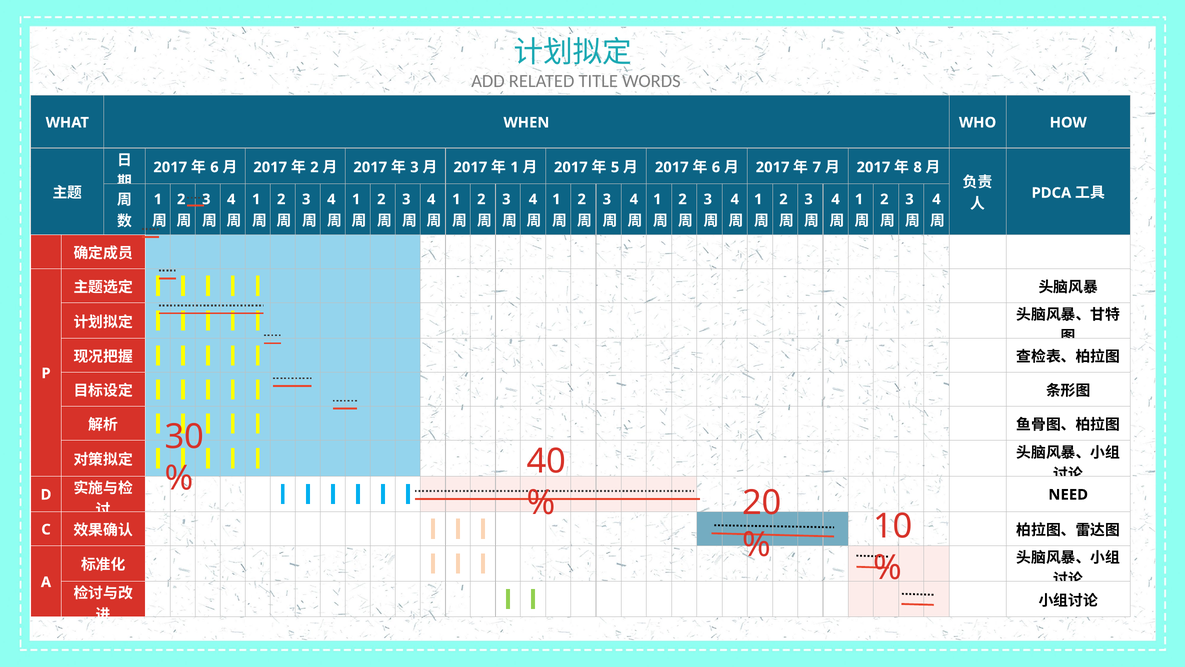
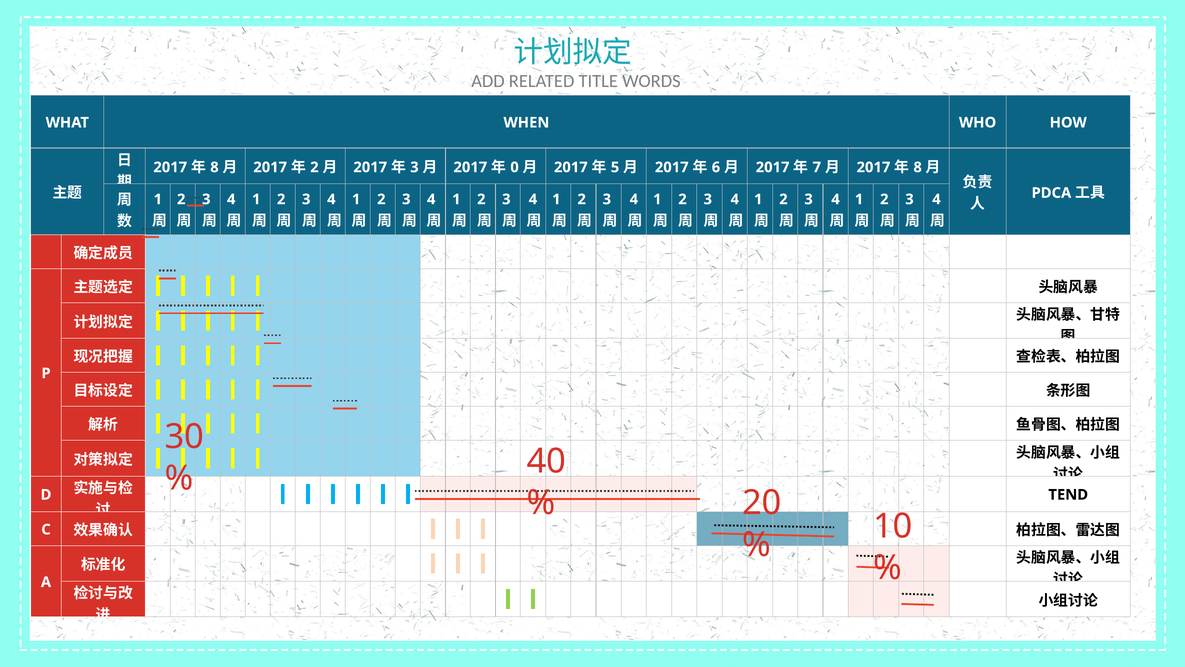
6: 6 -> 8 (214, 167)
1: 1 -> 0 (515, 167)
NEED: NEED -> TEND (1068, 494)
